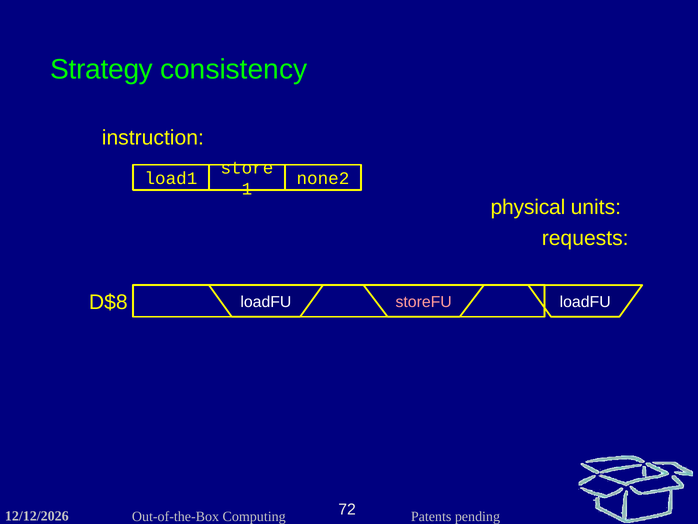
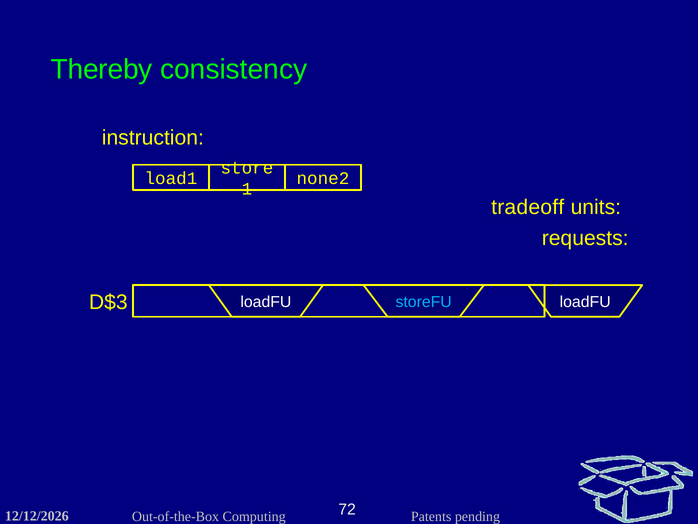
Strategy: Strategy -> Thereby (102, 69)
physical: physical -> tradeoff (528, 207)
D$8: D$8 -> D$3 (108, 302)
storeFU colour: pink -> light blue (424, 302)
